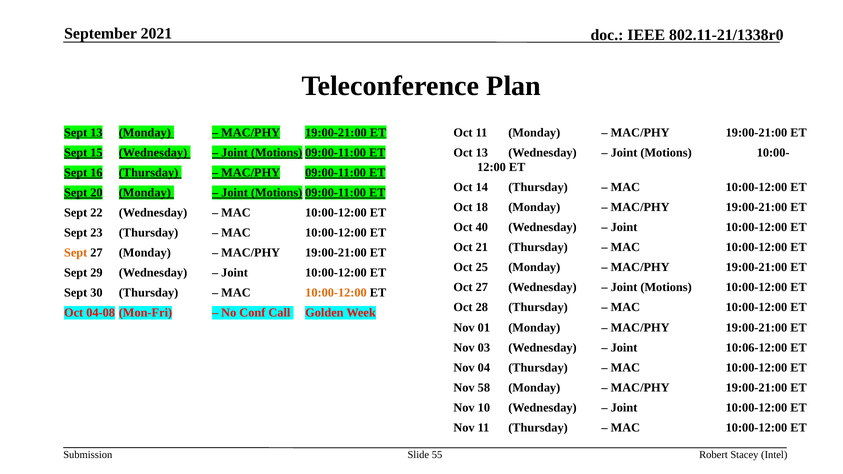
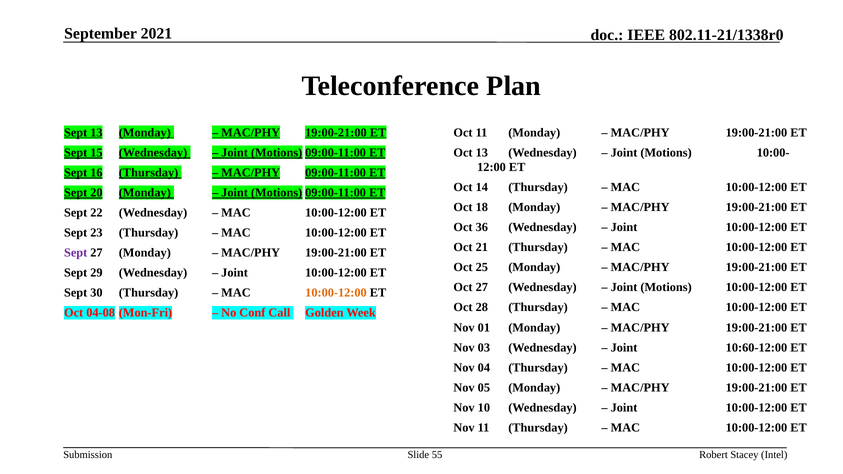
40: 40 -> 36 (482, 227)
Sept colour: orange -> purple (76, 253)
10:06-12:00: 10:06-12:00 -> 10:60-12:00 (756, 348)
58: 58 -> 05 (484, 388)
